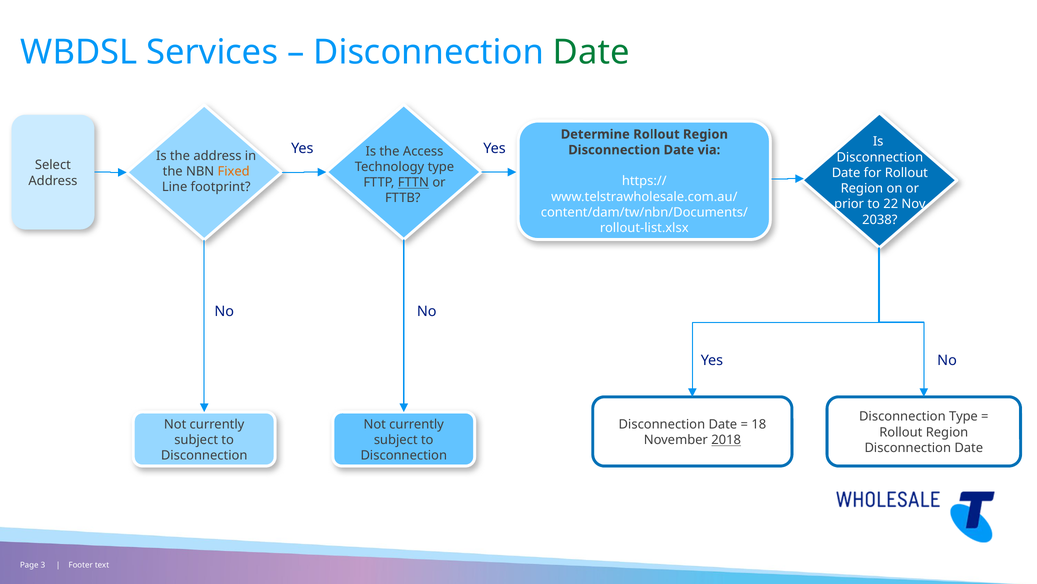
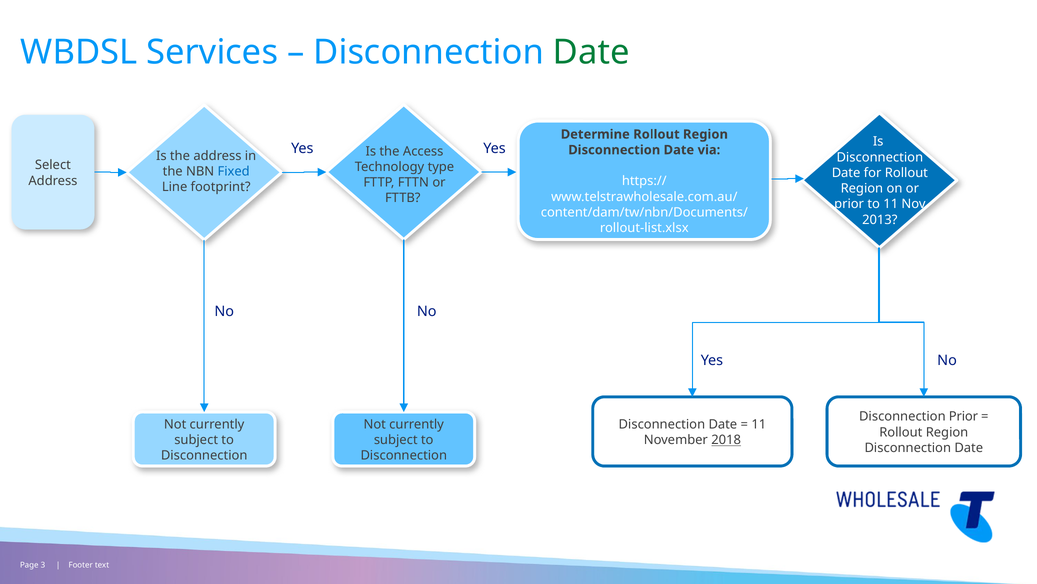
Fixed colour: orange -> blue (234, 171)
FTTN underline: present -> none (413, 182)
to 22: 22 -> 11 (891, 204)
2038: 2038 -> 2013 (880, 219)
Disconnection Type: Type -> Prior (963, 416)
18: 18 -> 11 (759, 424)
